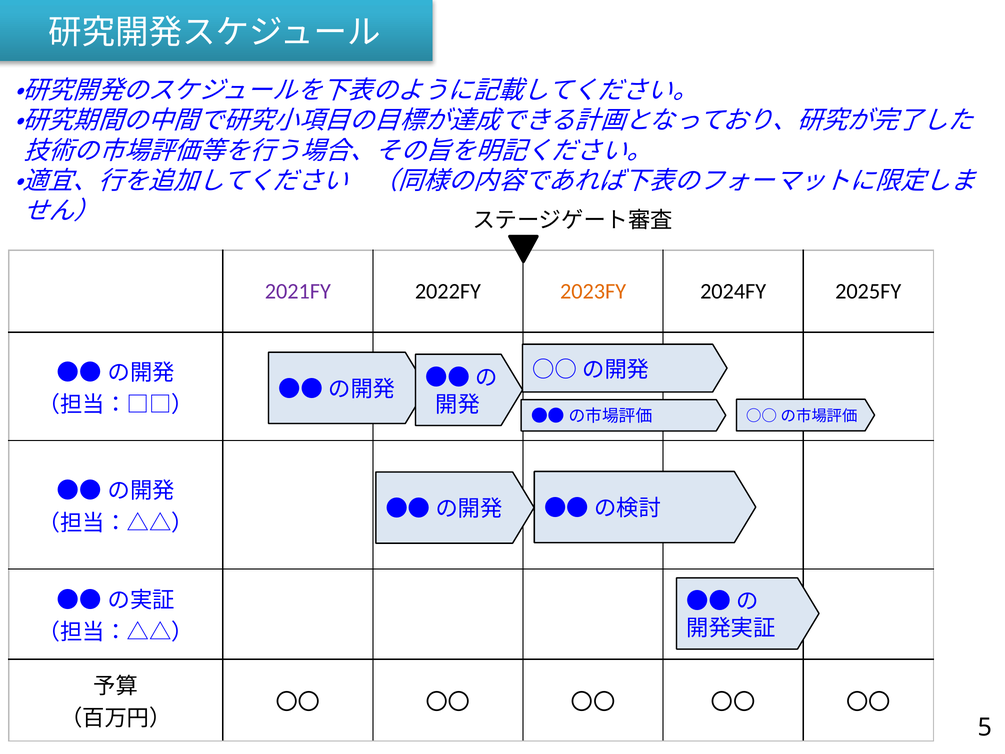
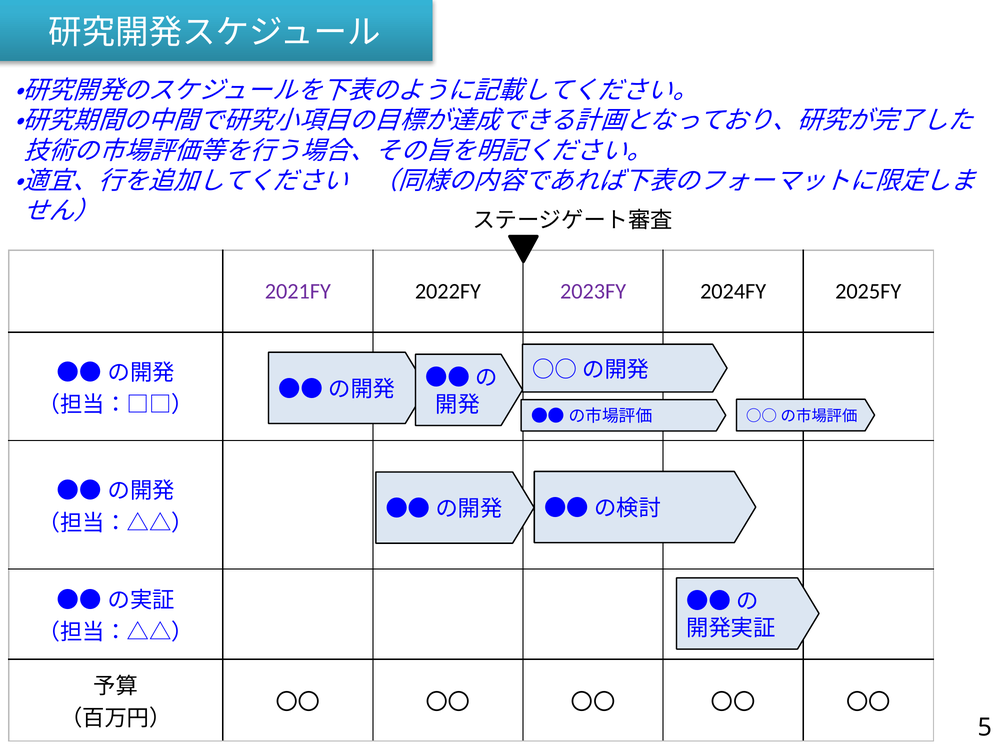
2023FY colour: orange -> purple (593, 291)
